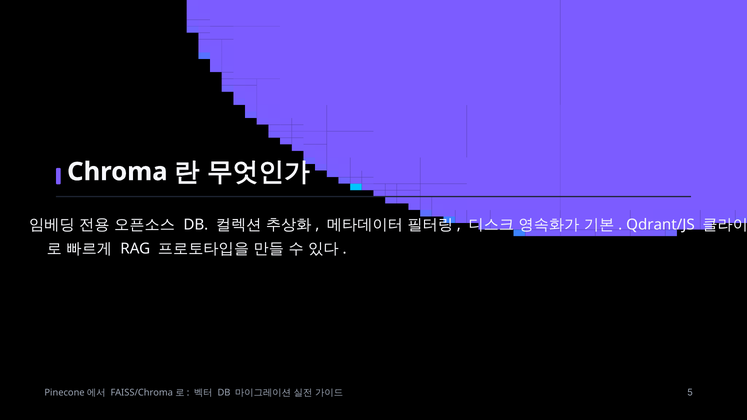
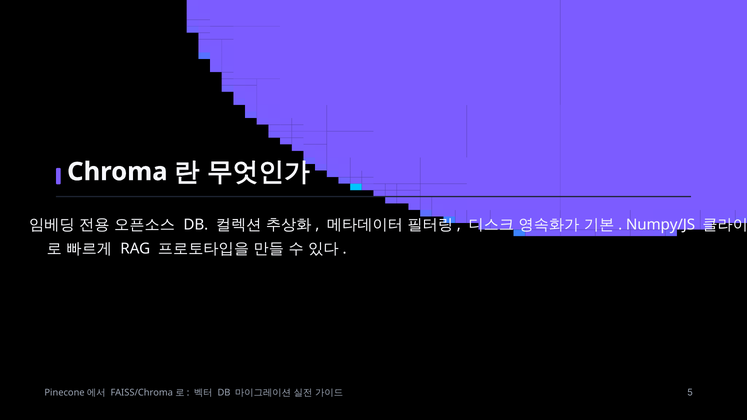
Qdrant/JS: Qdrant/JS -> Numpy/JS (661, 225)
